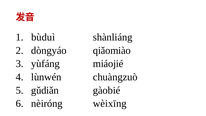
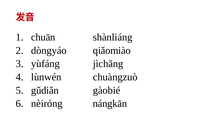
bùduì: bùduì -> chuān (43, 37)
miáojié: miáojié -> jìchăng (108, 64)
wèixīng: wèixīng -> nángkān (110, 103)
